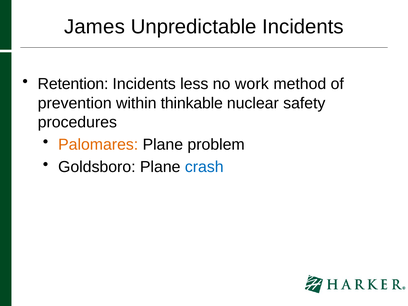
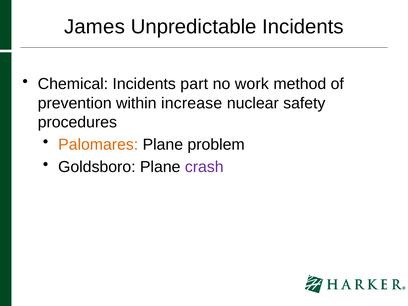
Retention: Retention -> Chemical (73, 84)
less: less -> part (194, 84)
thinkable: thinkable -> increase (192, 103)
crash colour: blue -> purple (204, 167)
